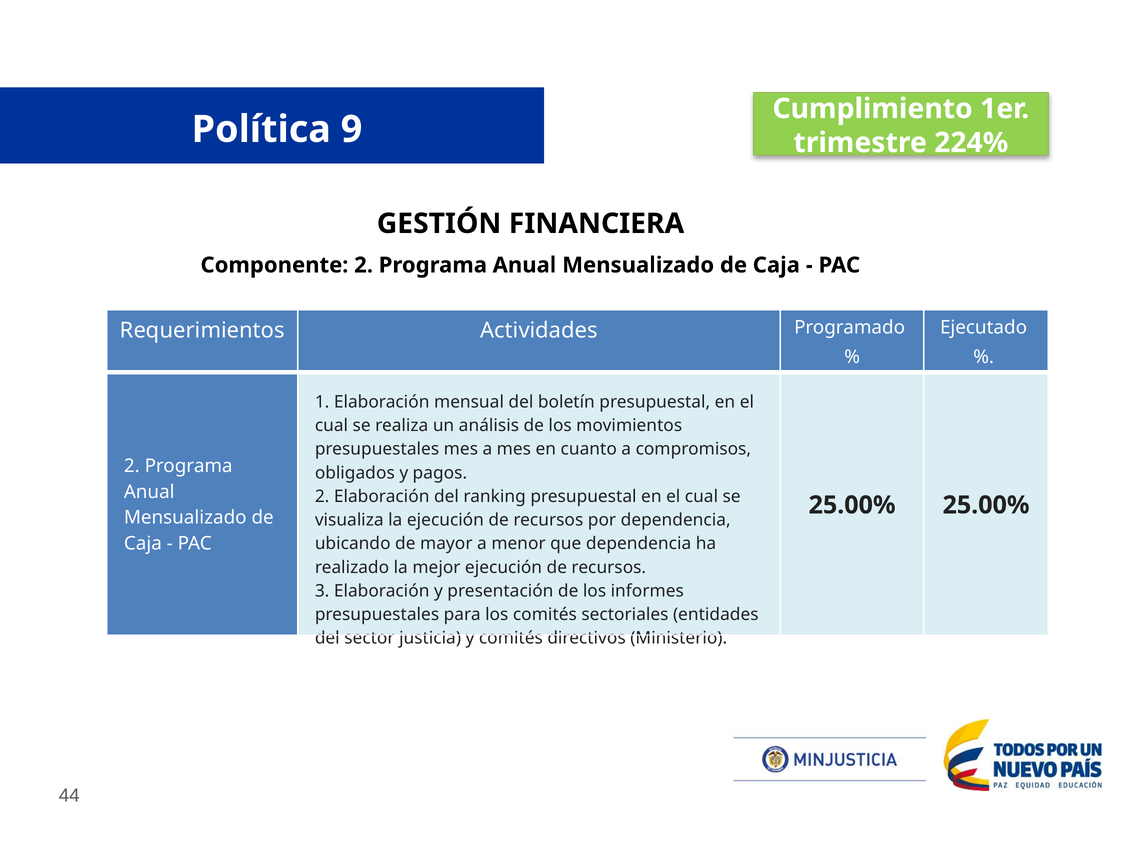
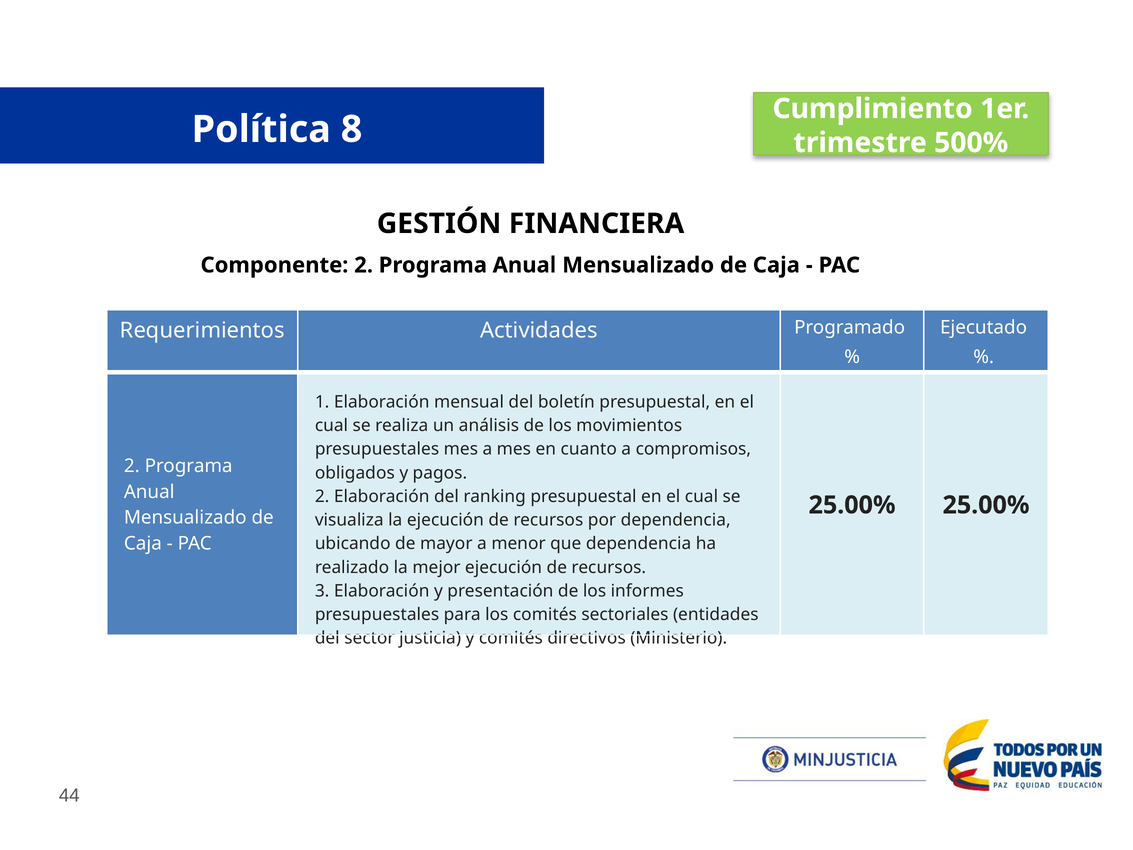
9: 9 -> 8 (352, 129)
224%: 224% -> 500% (971, 143)
